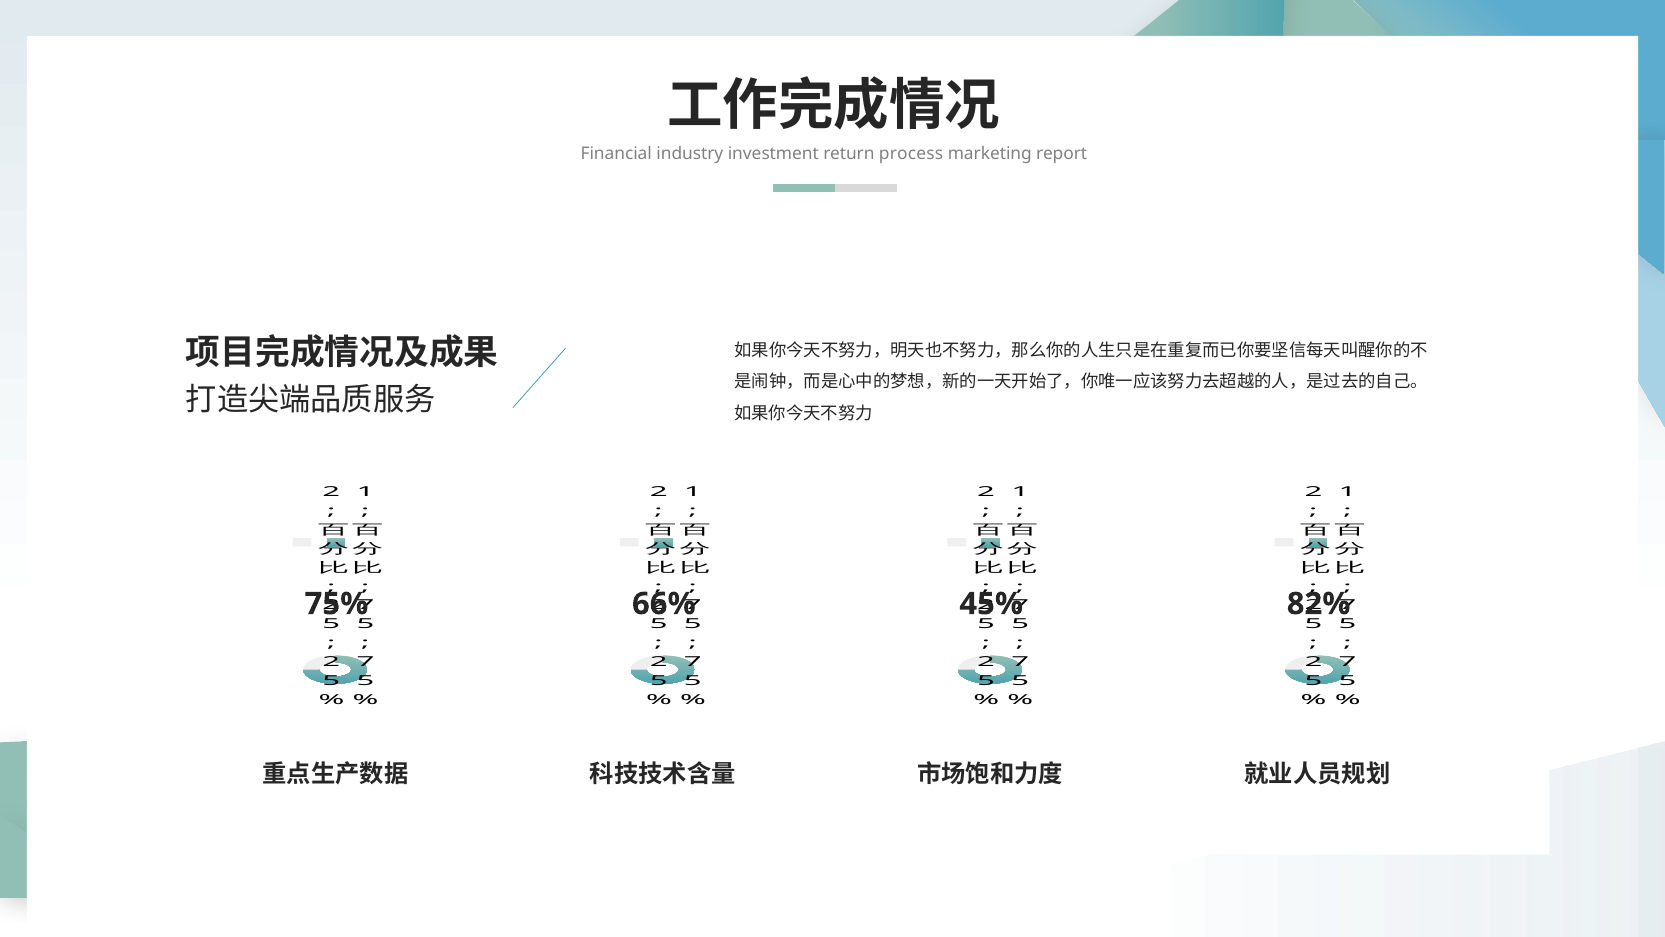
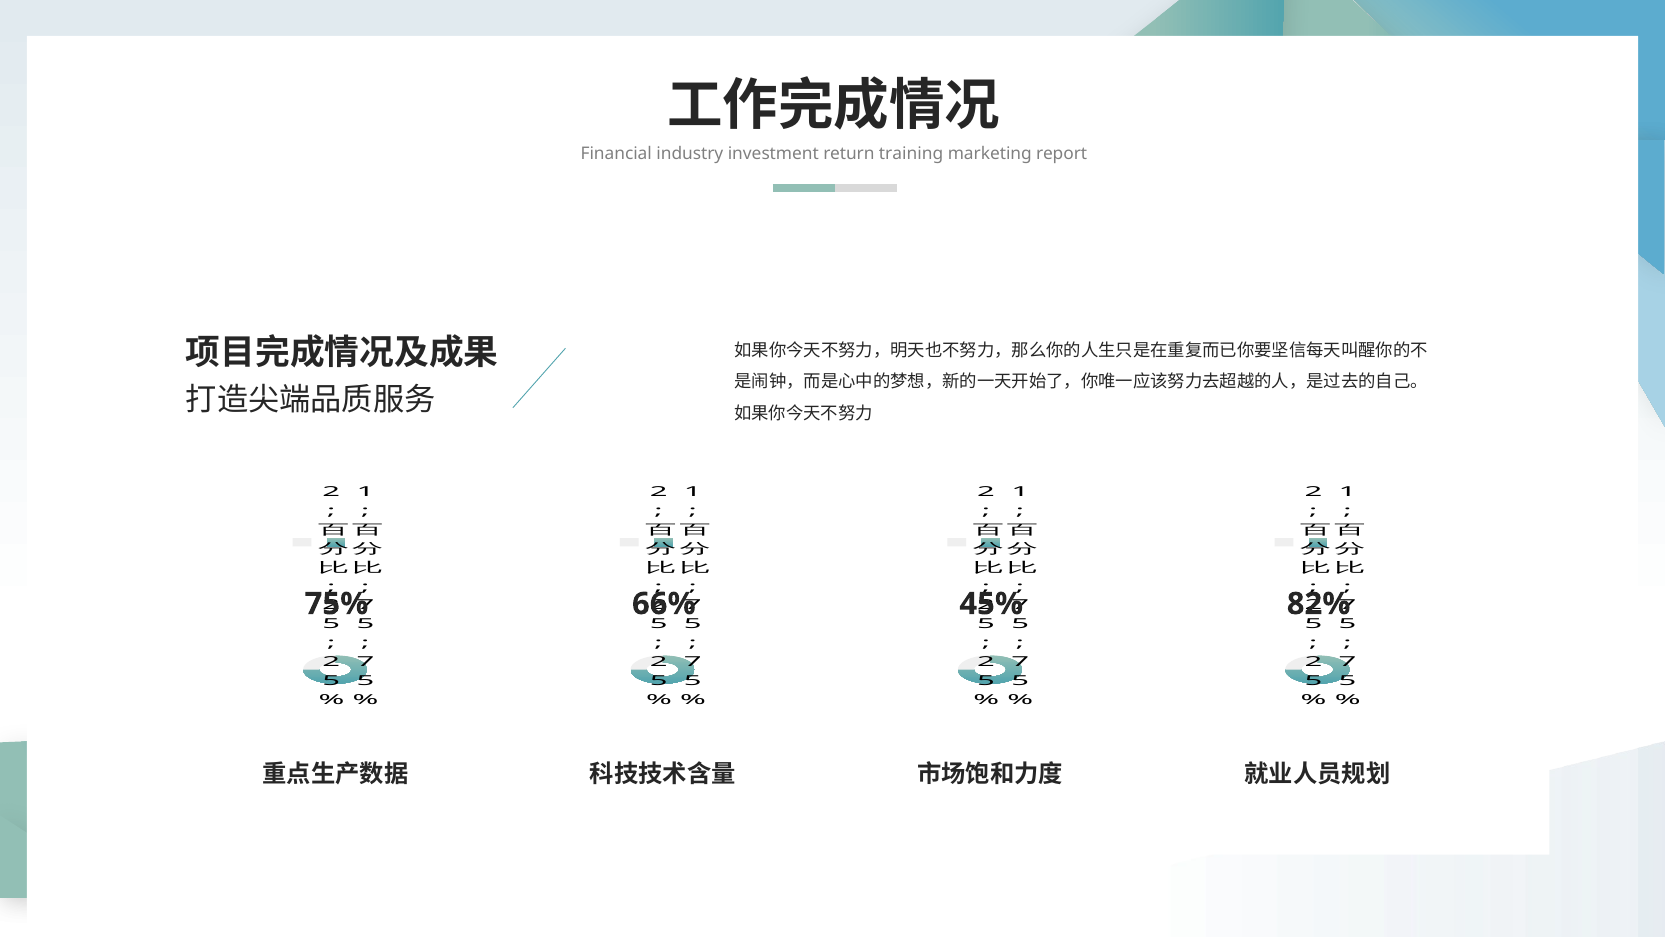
process: process -> training (911, 154)
